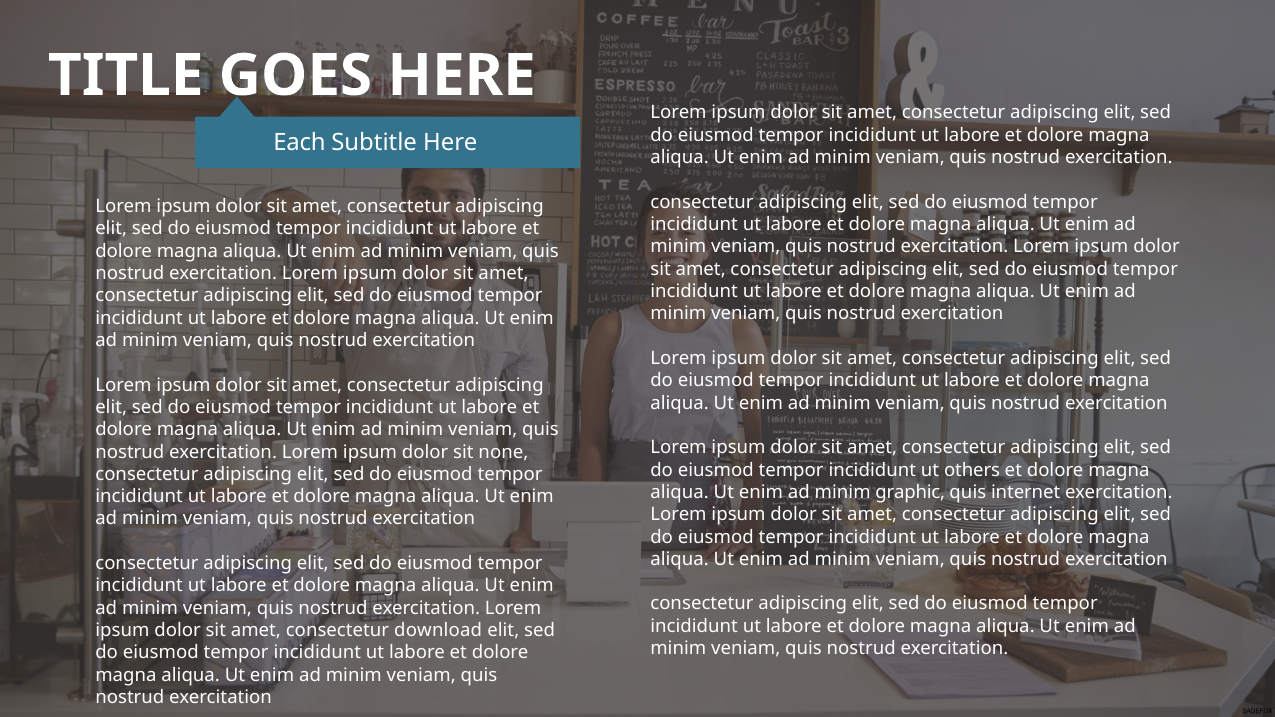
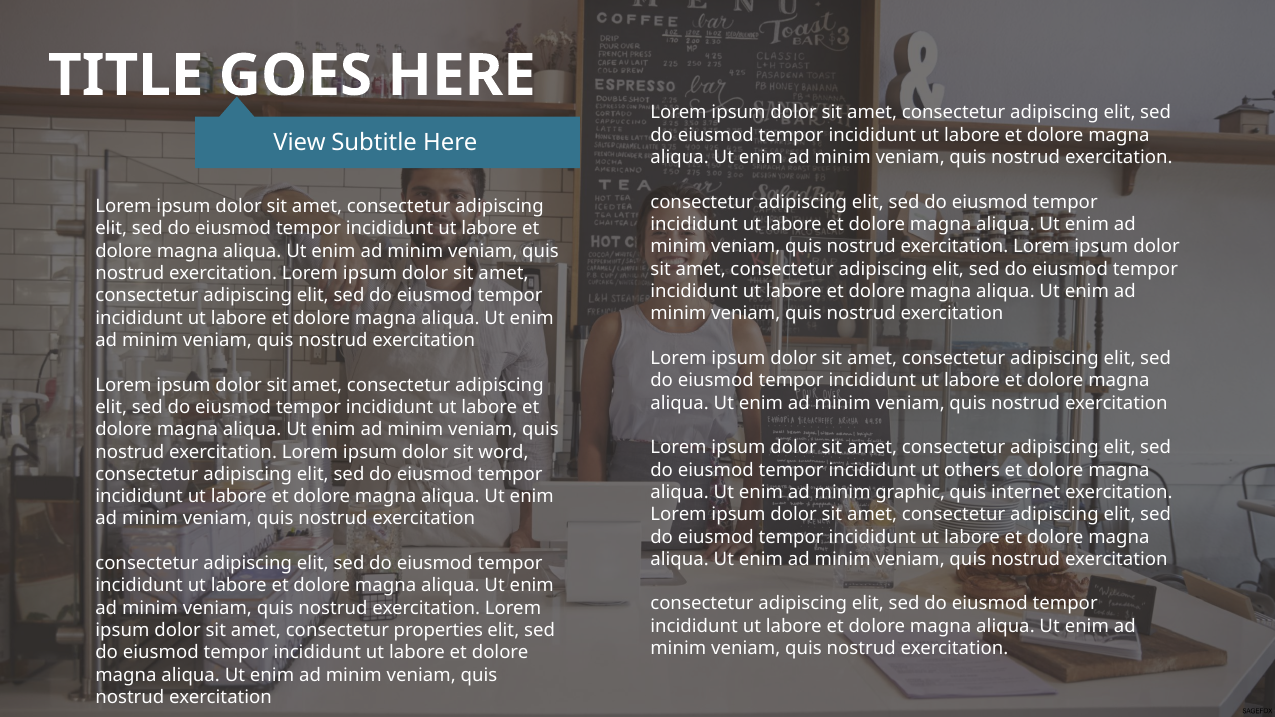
Each: Each -> View (300, 143)
none: none -> word (504, 452)
download: download -> properties (438, 631)
